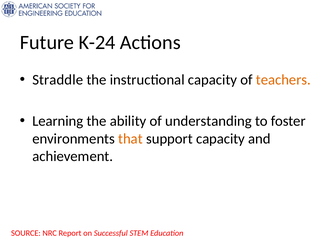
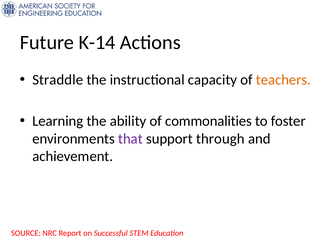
K-24: K-24 -> K-14 (97, 42)
understanding: understanding -> commonalities (209, 121)
that colour: orange -> purple (130, 139)
support capacity: capacity -> through (220, 139)
